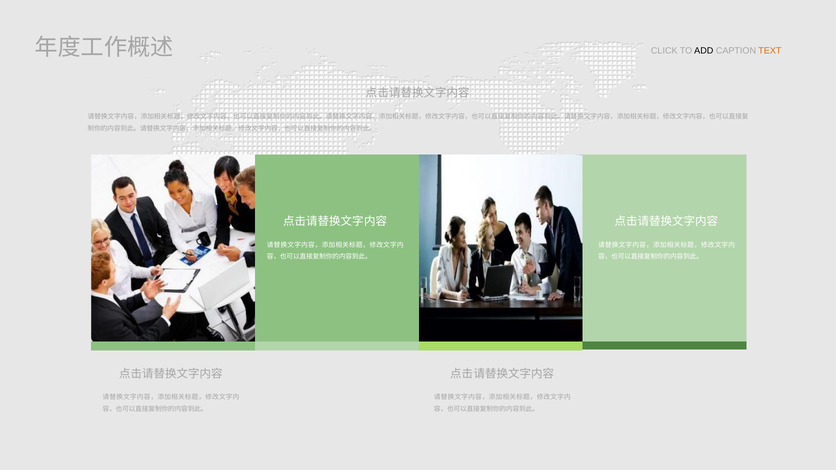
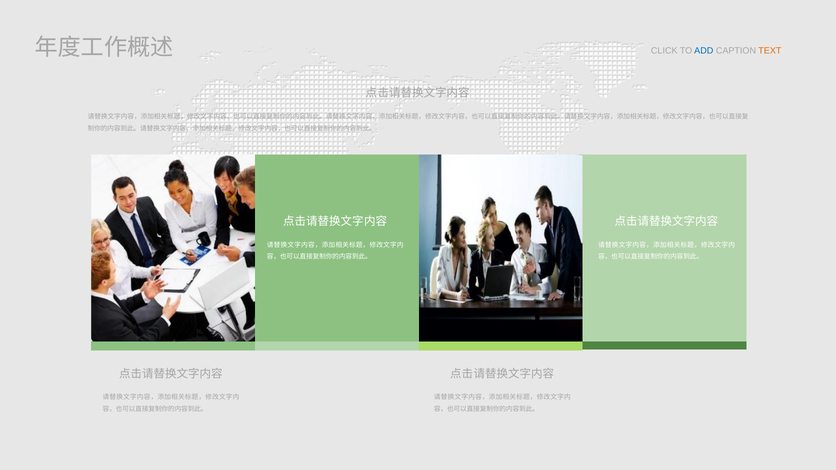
ADD colour: black -> blue (704, 51)
